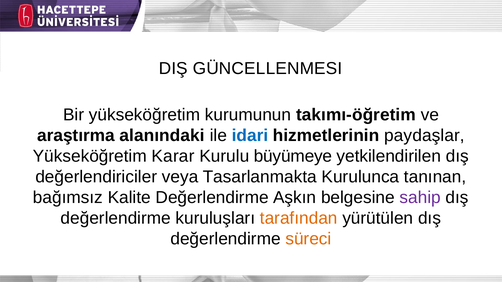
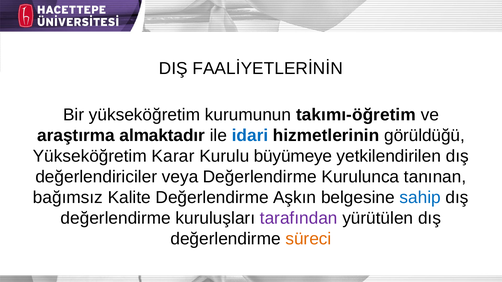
GÜNCELLENMESI: GÜNCELLENMESI -> FAALİYETLERİNİN (268, 68)
alanındaki: alanındaki -> almaktadır (162, 136)
paydaşlar: paydaşlar -> görüldüğü (425, 136)
veya Tasarlanmakta: Tasarlanmakta -> Değerlendirme (260, 177)
sahip colour: purple -> blue (420, 198)
tarafından colour: orange -> purple (299, 219)
